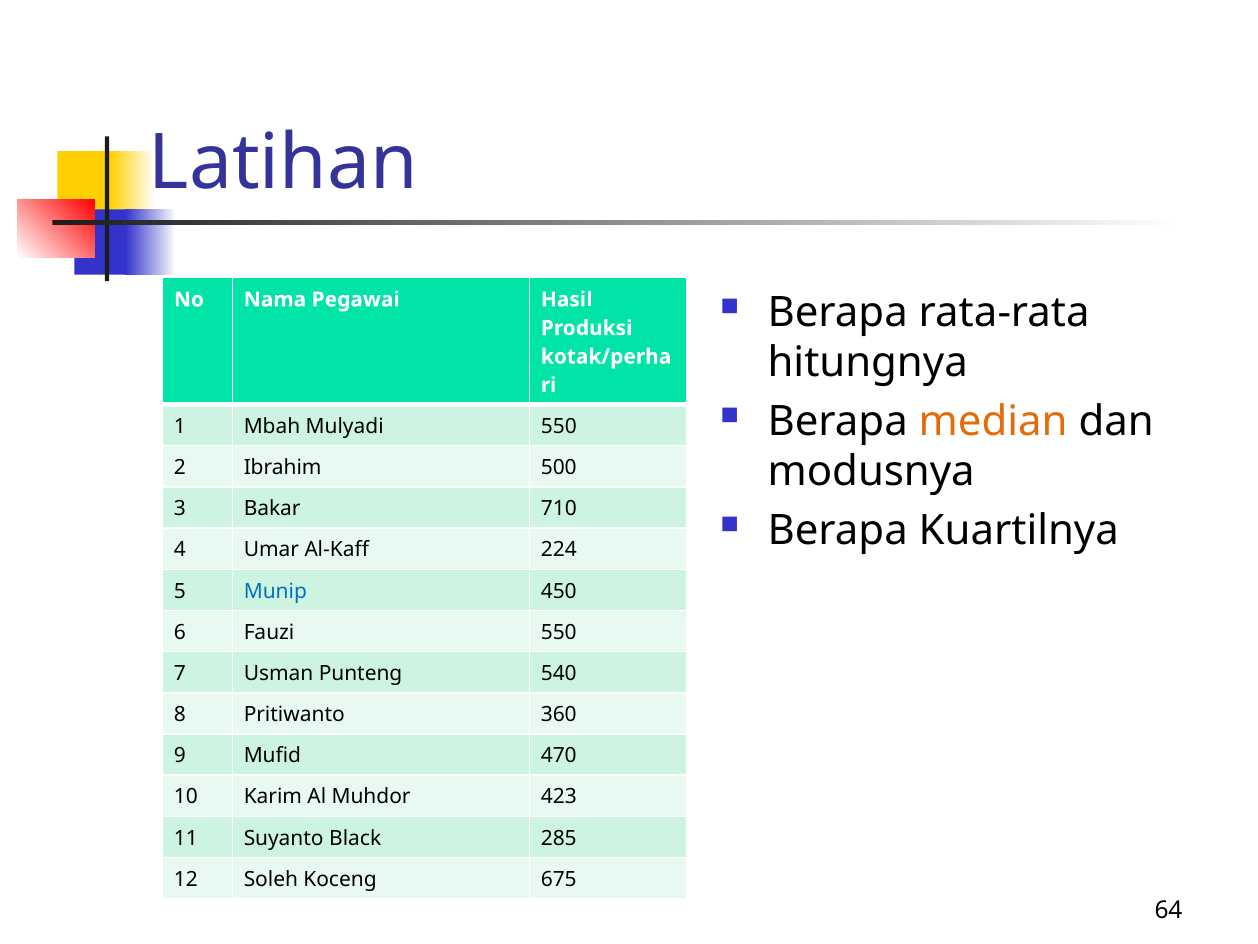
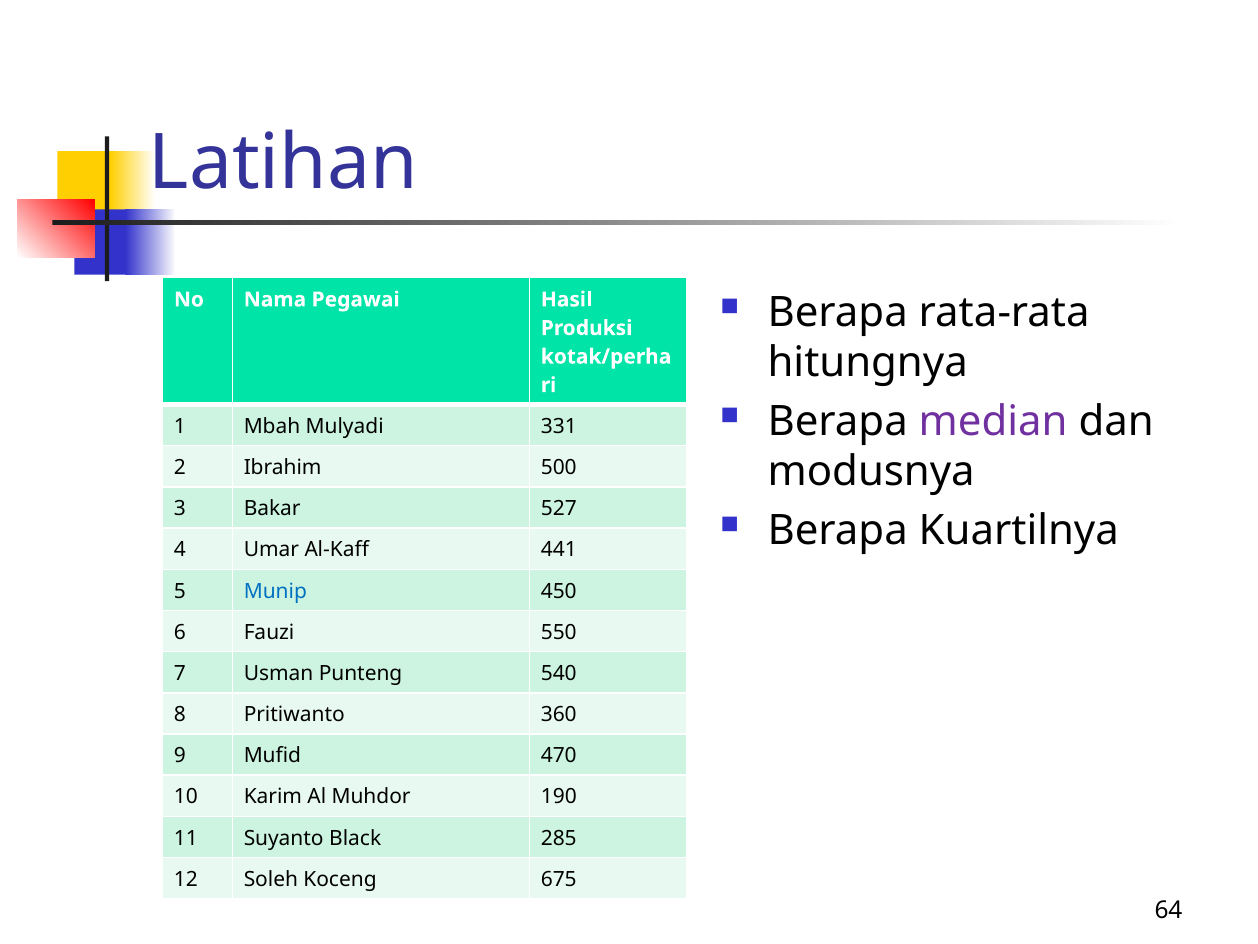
median colour: orange -> purple (993, 421)
Mulyadi 550: 550 -> 331 (559, 426)
710: 710 -> 527 (559, 508)
224: 224 -> 441 (559, 550)
423: 423 -> 190 (559, 797)
